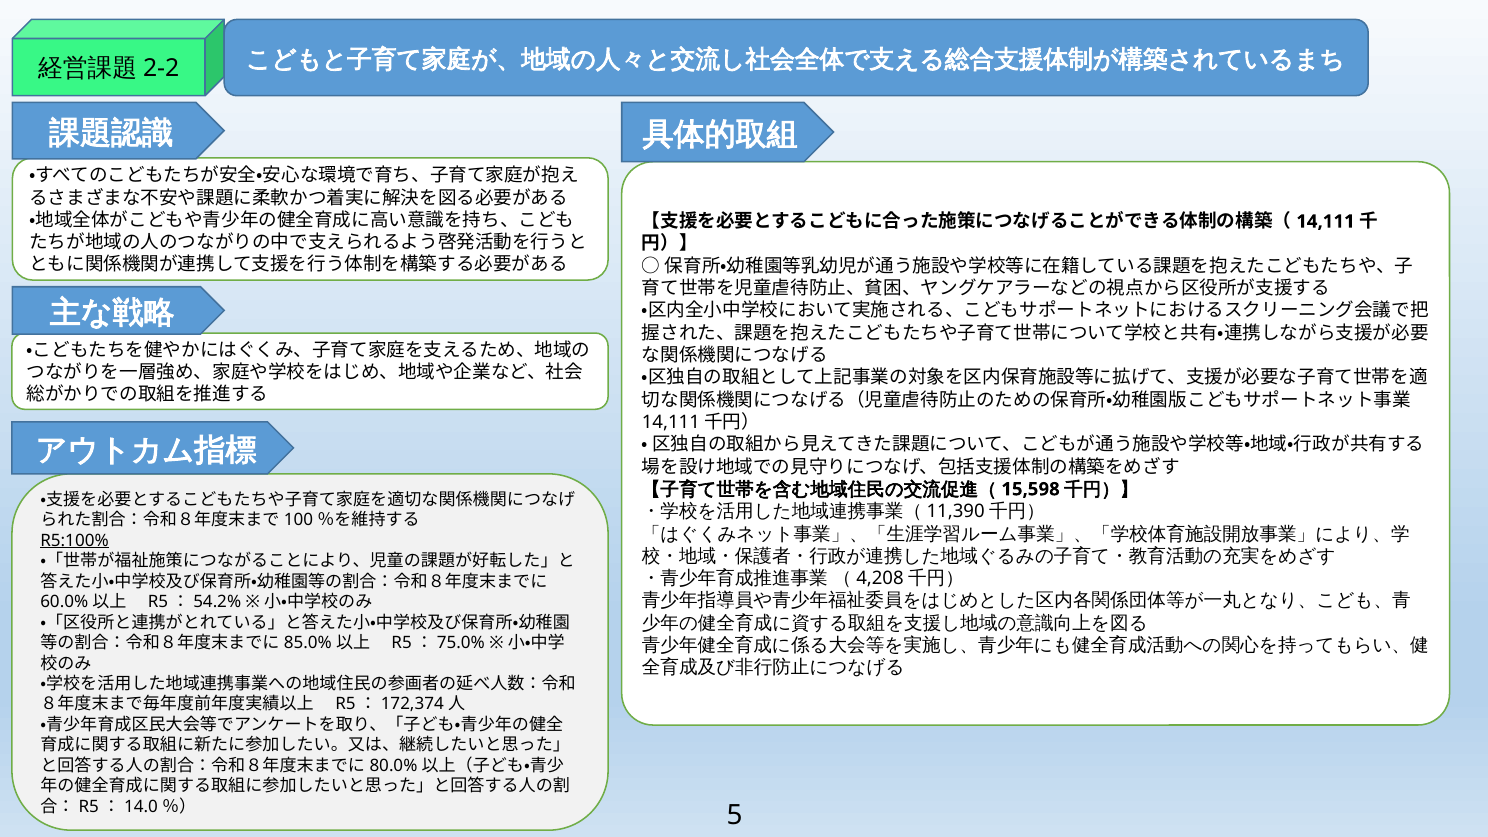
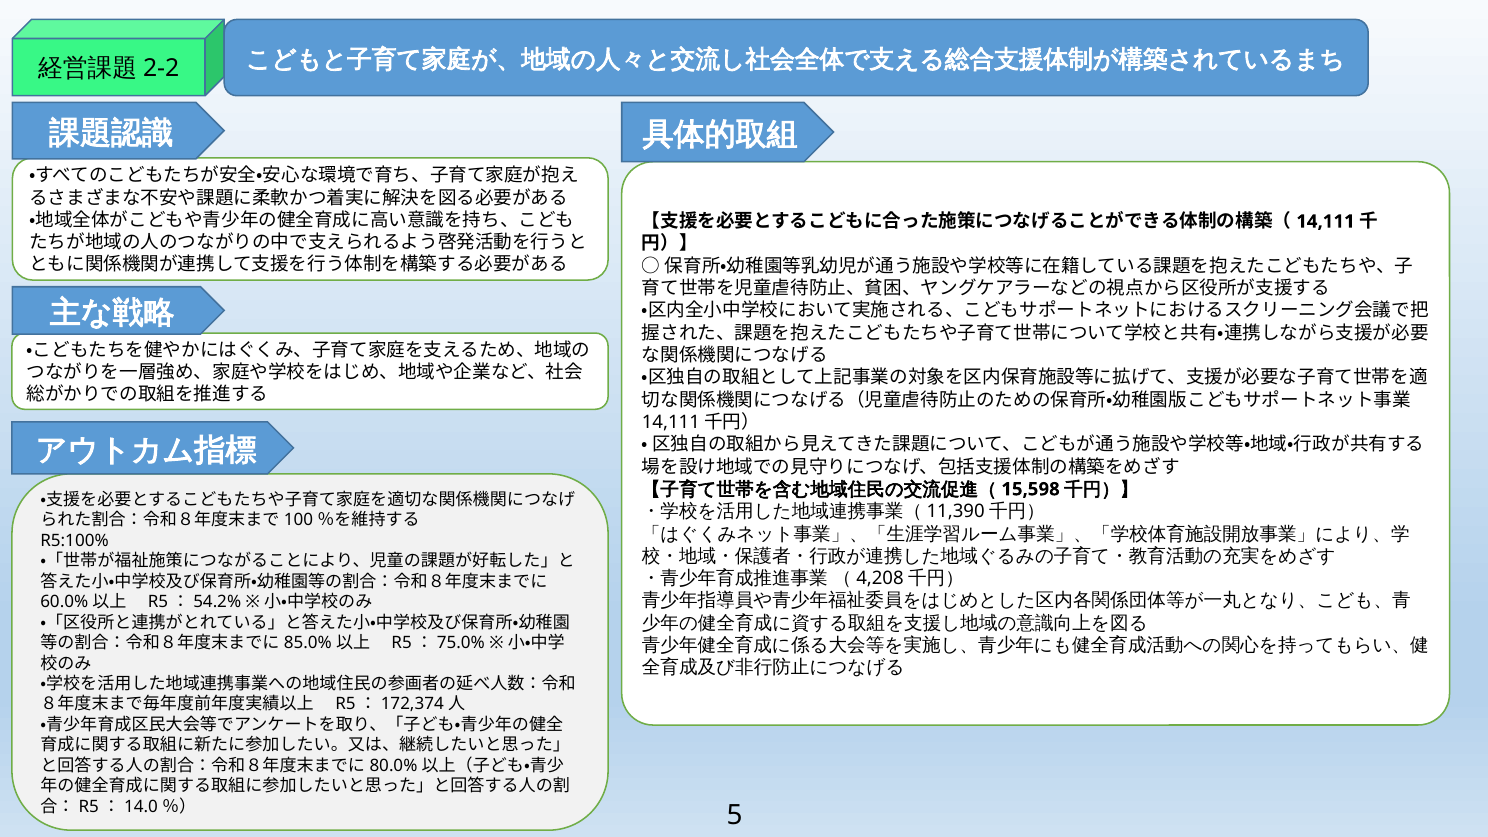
R5:100% underline: present -> none (74, 541)
